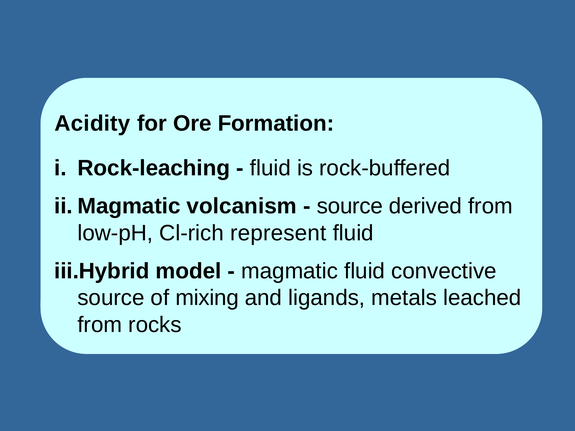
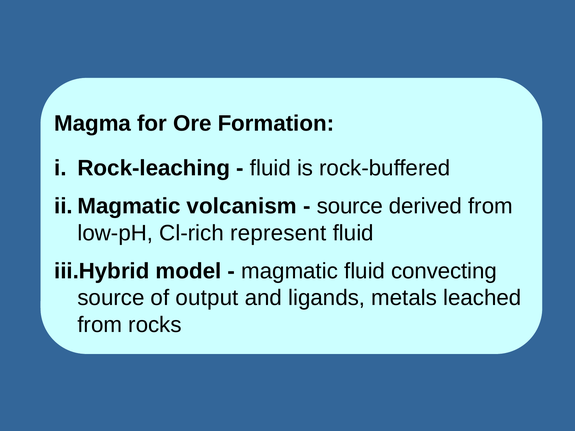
Acidity: Acidity -> Magma (93, 123)
convective: convective -> convecting (444, 271)
mixing: mixing -> output (207, 298)
